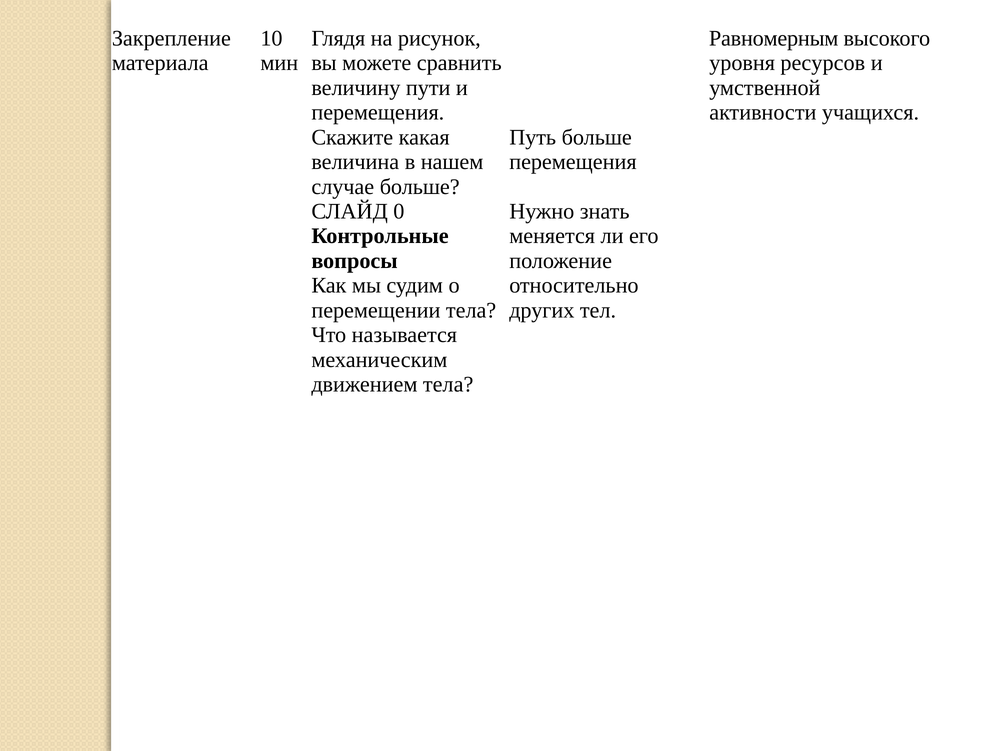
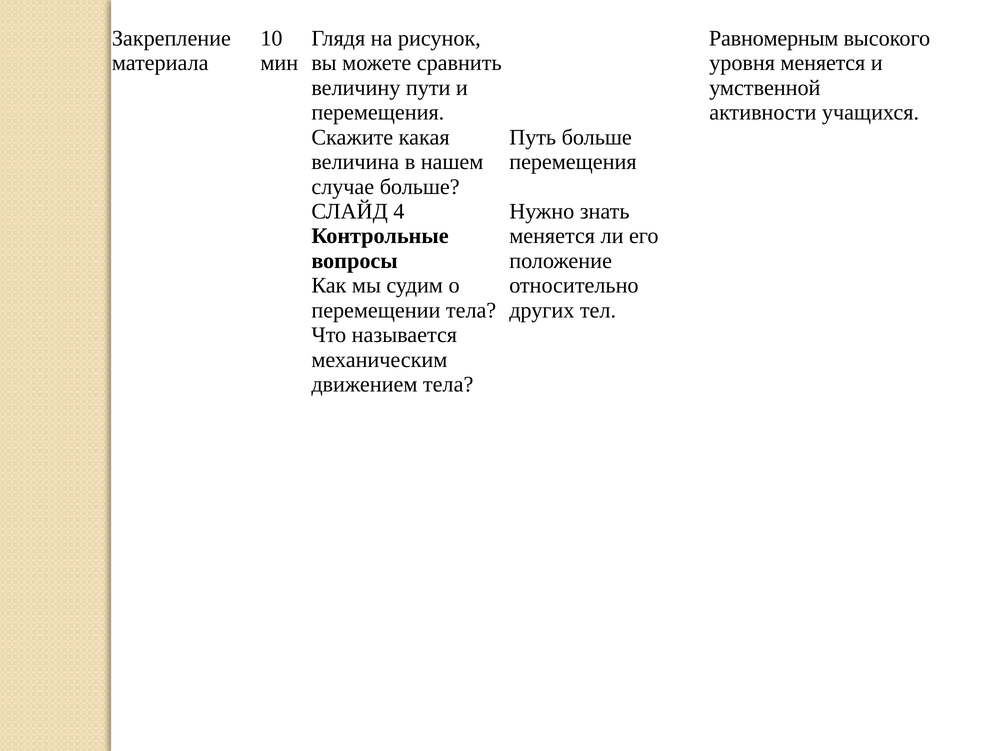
уровня ресурсов: ресурсов -> меняется (823, 63)
0: 0 -> 4 (399, 212)
